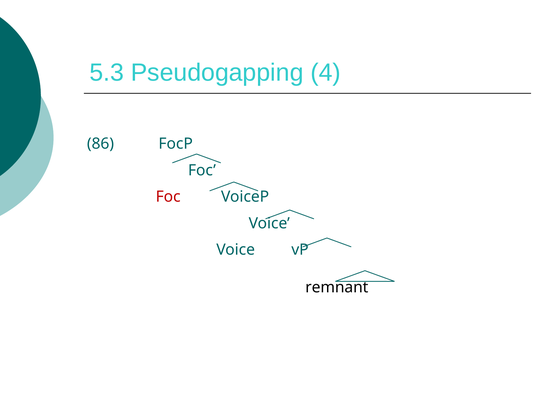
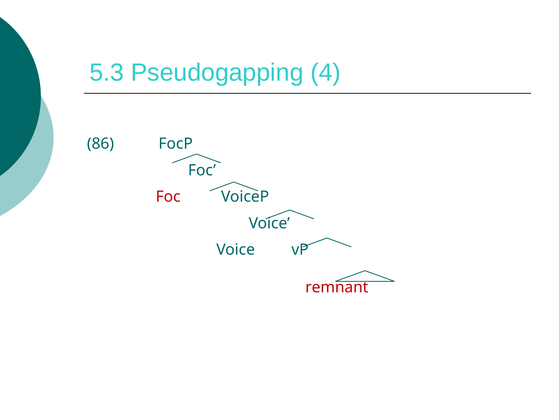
remnant colour: black -> red (337, 287)
